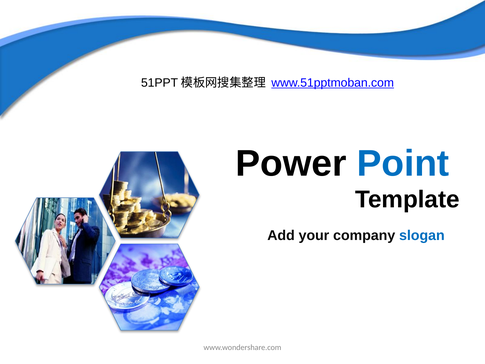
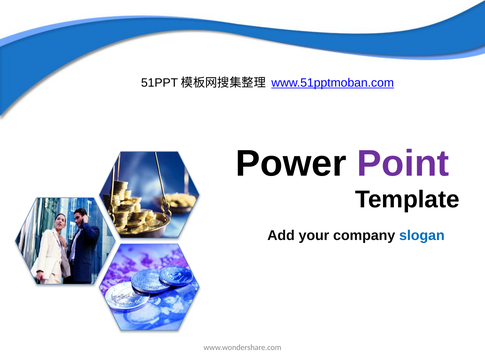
Point colour: blue -> purple (403, 164)
